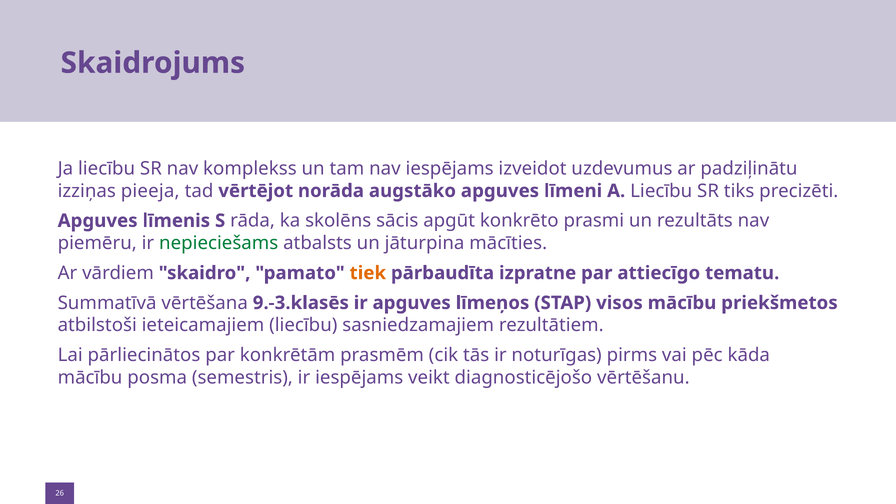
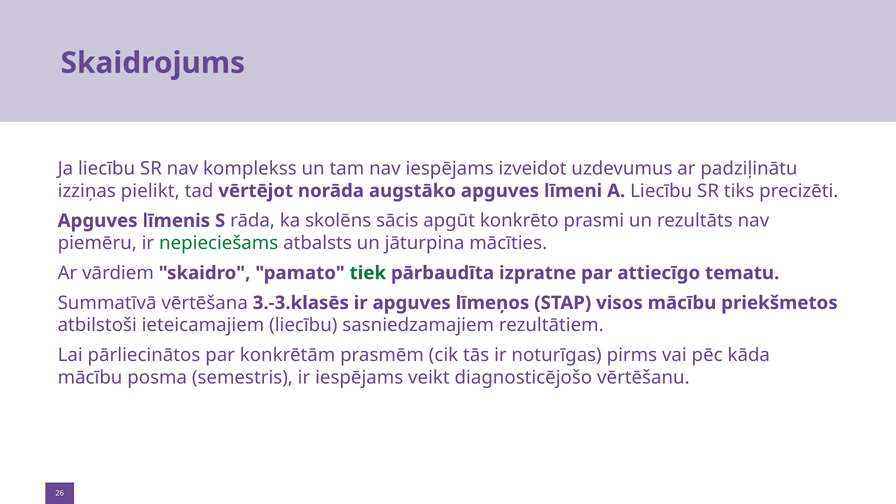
pieeja: pieeja -> pielikt (150, 191)
tiek colour: orange -> green (368, 273)
9.-3.klasēs: 9.-3.klasēs -> 3.-3.klasēs (301, 303)
